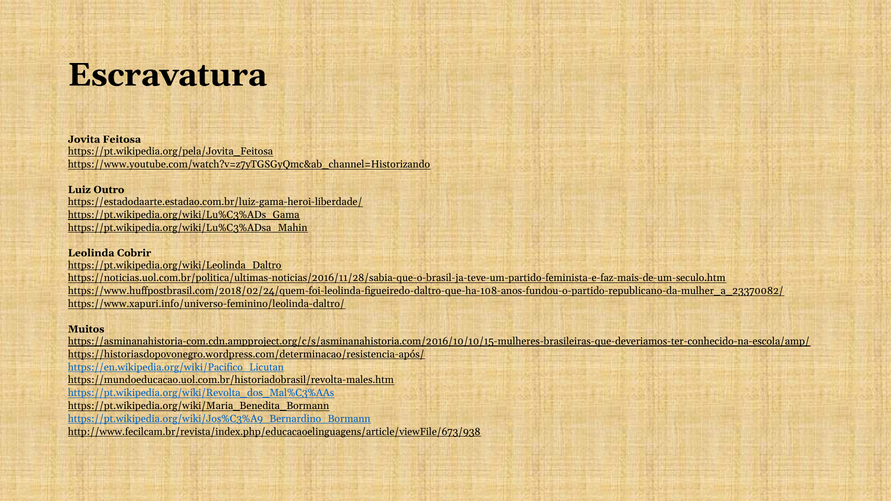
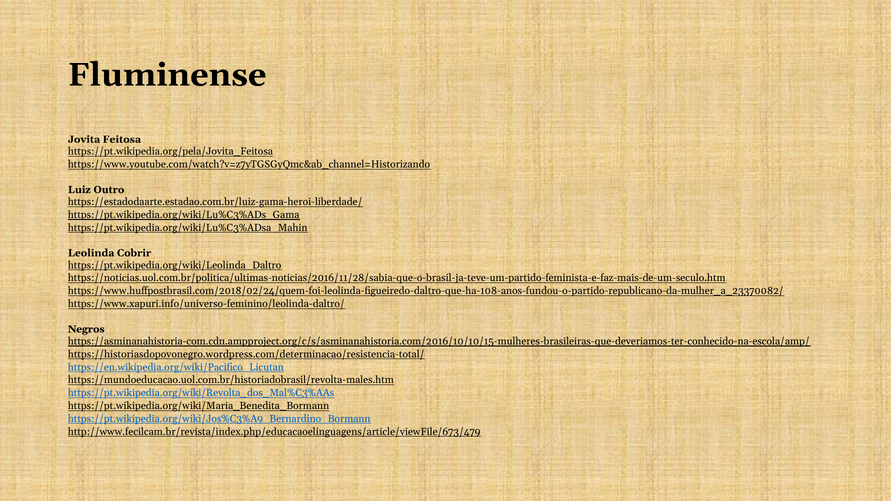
Escravatura: Escravatura -> Fluminense (167, 75)
Muitos: Muitos -> Negros (86, 329)
https://historiasdopovonegro.wordpress.com/determinacao/resistencia-após/: https://historiasdopovonegro.wordpress.com/determinacao/resistencia-após/ -> https://historiasdopovonegro.wordpress.com/determinacao/resistencia-total/ (246, 354)
http://www.fecilcam.br/revista/index.php/educacaoelinguagens/article/viewFile/673/938: http://www.fecilcam.br/revista/index.php/educacaoelinguagens/article/viewFile/673/938 -> http://www.fecilcam.br/revista/index.php/educacaoelinguagens/article/viewFile/673/479 (274, 432)
